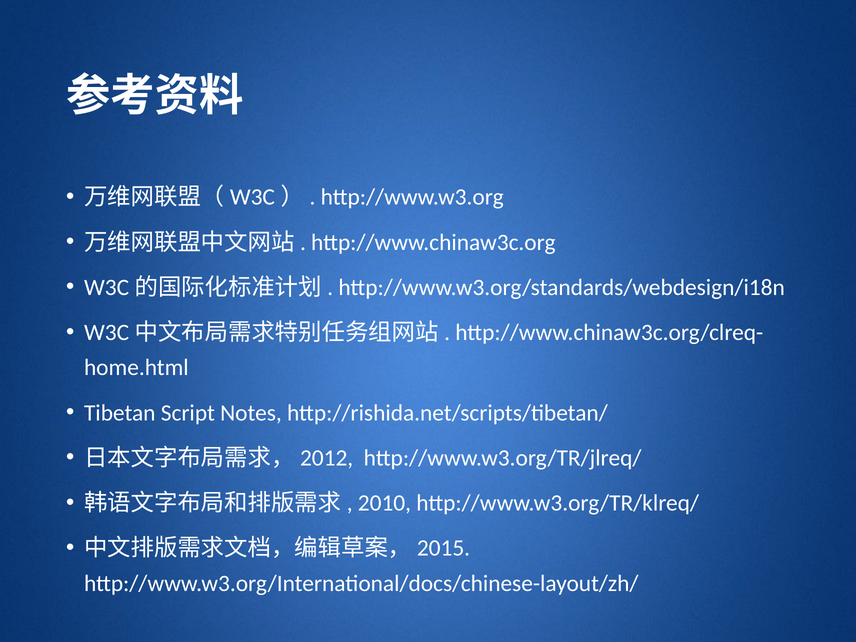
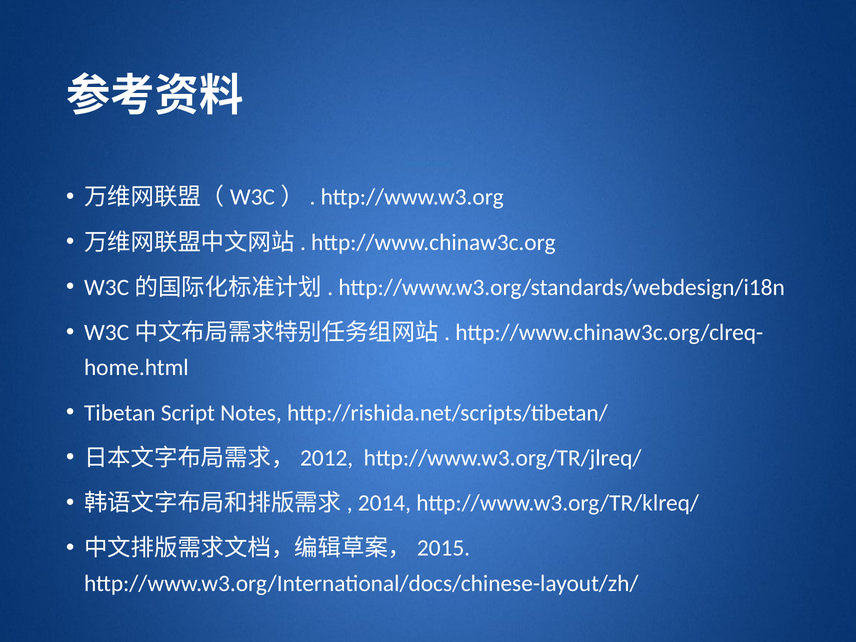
2010: 2010 -> 2014 (384, 503)
